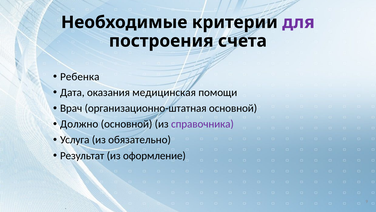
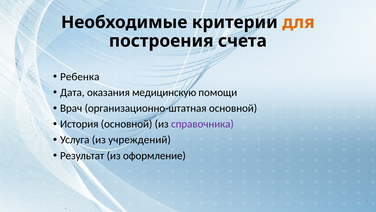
для colour: purple -> orange (298, 22)
медицинская: медицинская -> медицинскую (164, 92)
Должно: Должно -> История (79, 124)
обязательно: обязательно -> учреждений (140, 140)
